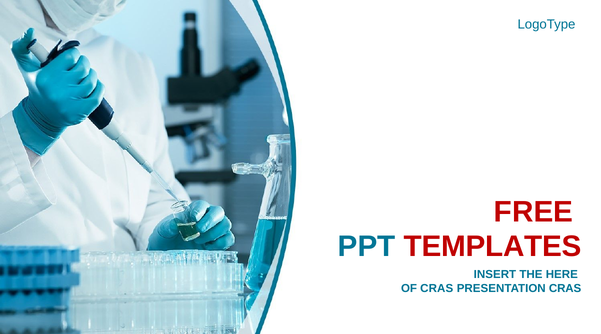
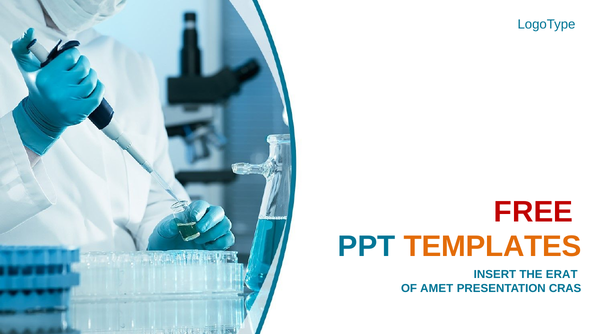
TEMPLATES colour: red -> orange (493, 246)
HERE: HERE -> ERAT (562, 274)
OF CRAS: CRAS -> AMET (437, 288)
